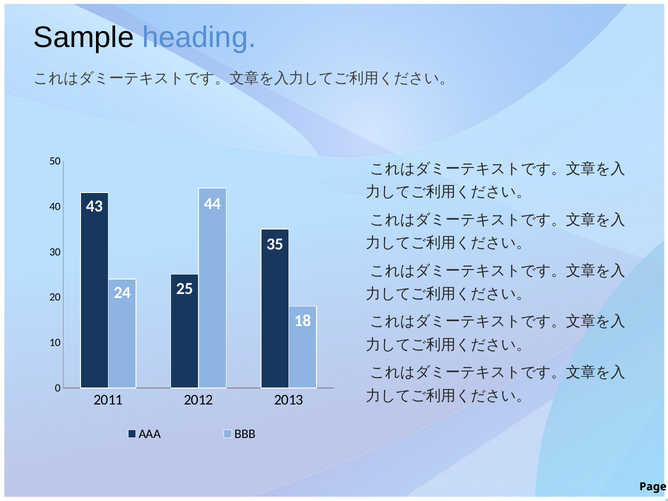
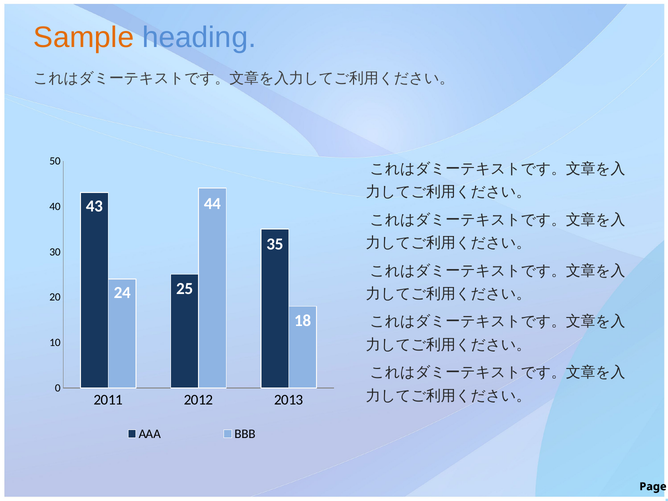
Sample colour: black -> orange (84, 37)
